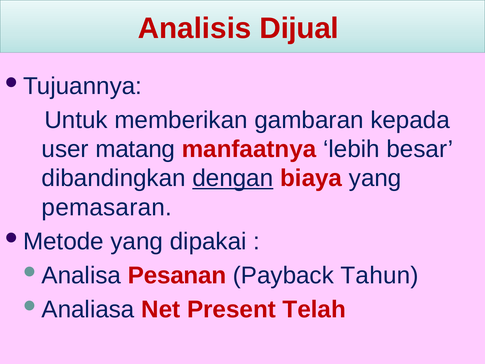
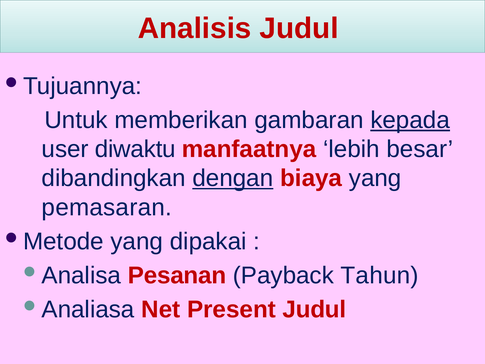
Analisis Dijual: Dijual -> Judul (299, 28)
kepada underline: none -> present (410, 120)
matang: matang -> diwaktu (135, 149)
Present Telah: Telah -> Judul (314, 309)
